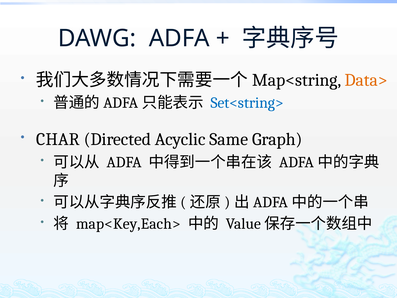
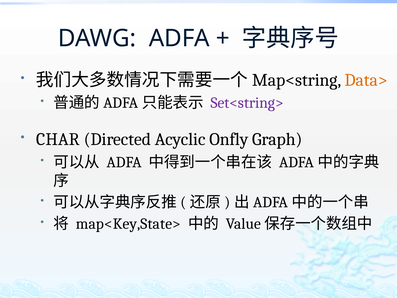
Set<string> colour: blue -> purple (247, 103)
Same: Same -> Onfly (229, 139)
map<Key,Each>: map<Key,Each> -> map<Key,State> (128, 224)
